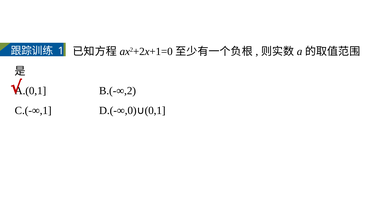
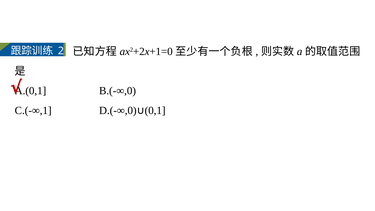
1: 1 -> 2 (61, 51)
B.(-∞,2: B.(-∞,2 -> B.(-∞,0 (118, 91)
